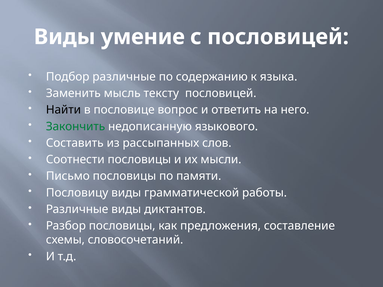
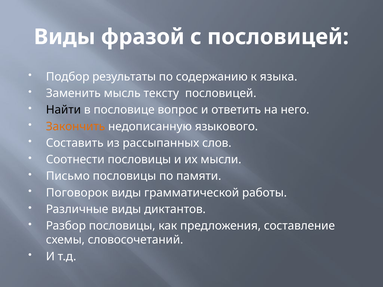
умение: умение -> фразой (143, 37)
Подбор различные: различные -> результаты (124, 77)
Закончить colour: green -> orange (76, 127)
Пословицу: Пословицу -> Поговорок (77, 193)
